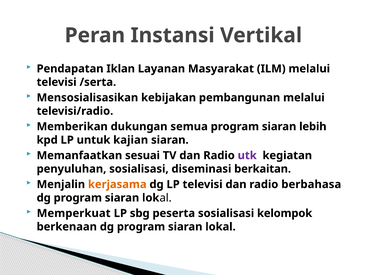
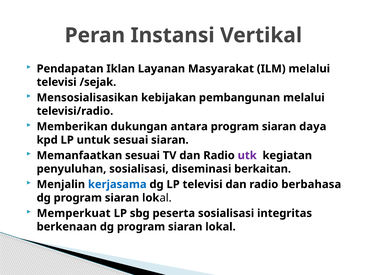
/serta: /serta -> /sejak (98, 82)
semua: semua -> antara (189, 127)
lebih: lebih -> daya (313, 127)
untuk kajian: kajian -> sesuai (131, 140)
kerjasama colour: orange -> blue (117, 185)
kelompok: kelompok -> integritas (285, 213)
